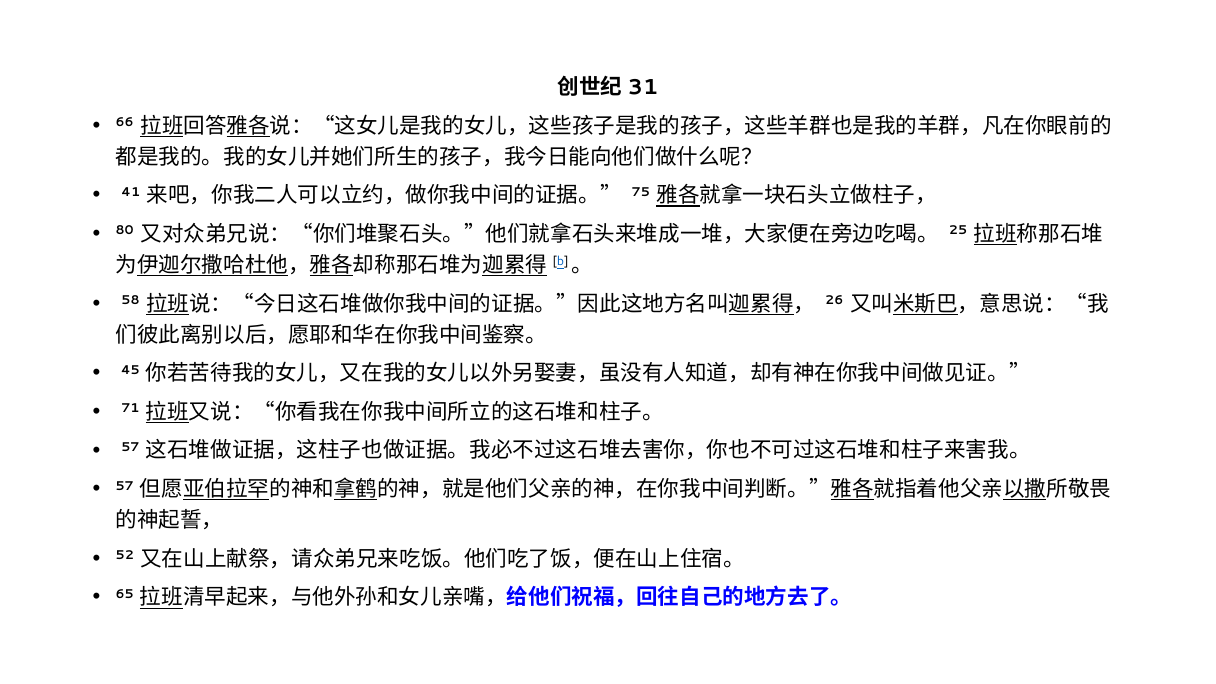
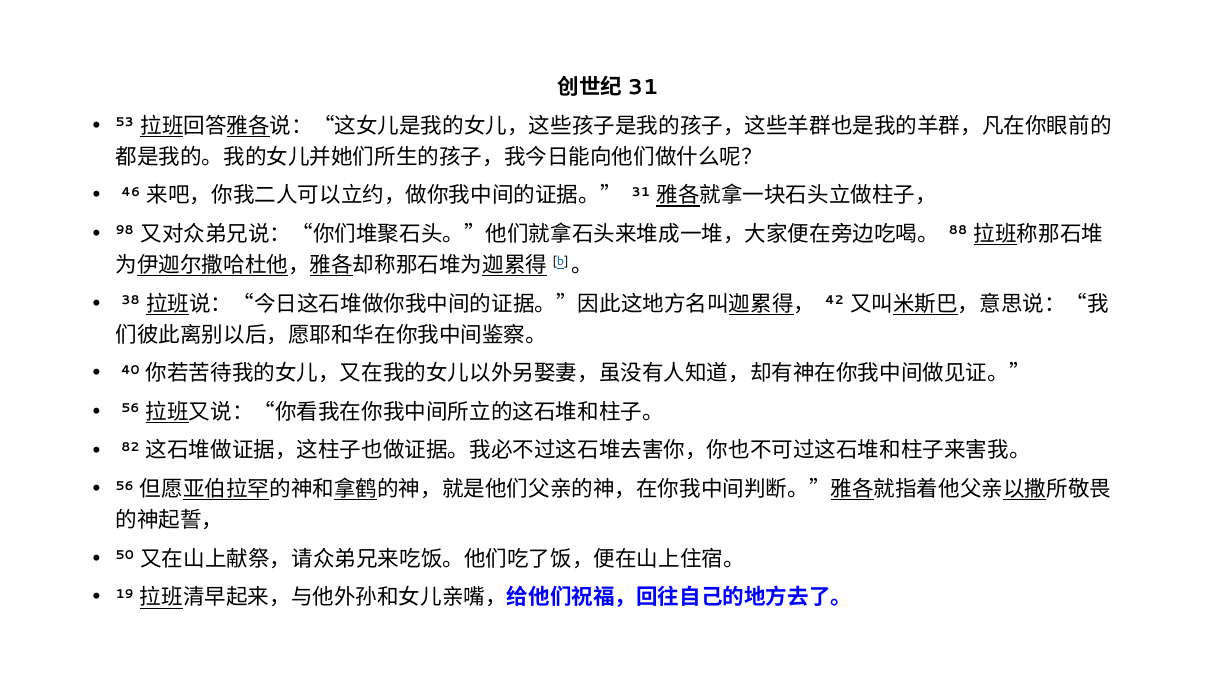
66: 66 -> 53 (125, 122)
41: 41 -> 46 (131, 192)
75: 75 -> 31 (641, 192)
80: 80 -> 98 (125, 231)
25: 25 -> 88 (958, 231)
58: 58 -> 38 (130, 300)
26: 26 -> 42 (834, 300)
45: 45 -> 40 (130, 370)
71: 71 -> 56 (130, 409)
57: 57 -> 82 (130, 447)
57: 57 -> 56 (125, 486)
52: 52 -> 50 (125, 556)
65: 65 -> 19 (125, 594)
